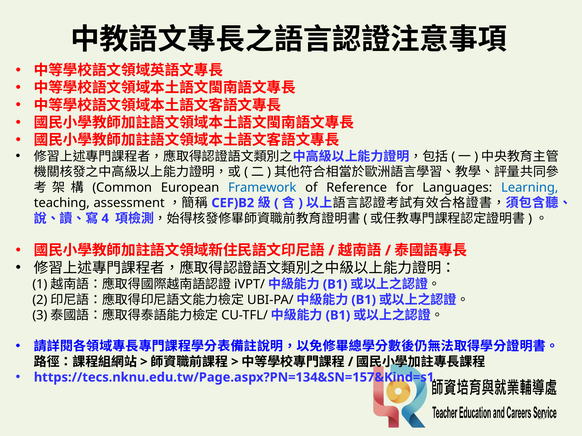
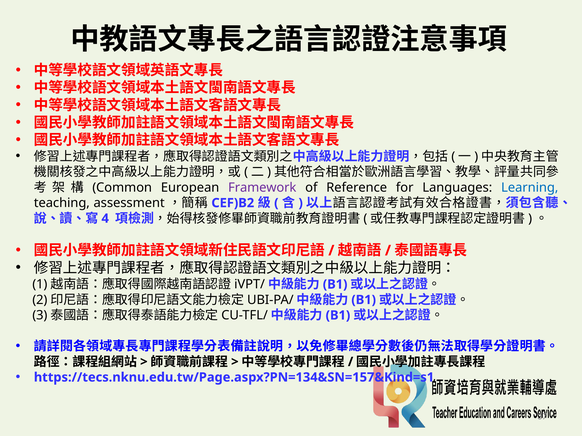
Framework colour: blue -> purple (262, 188)
